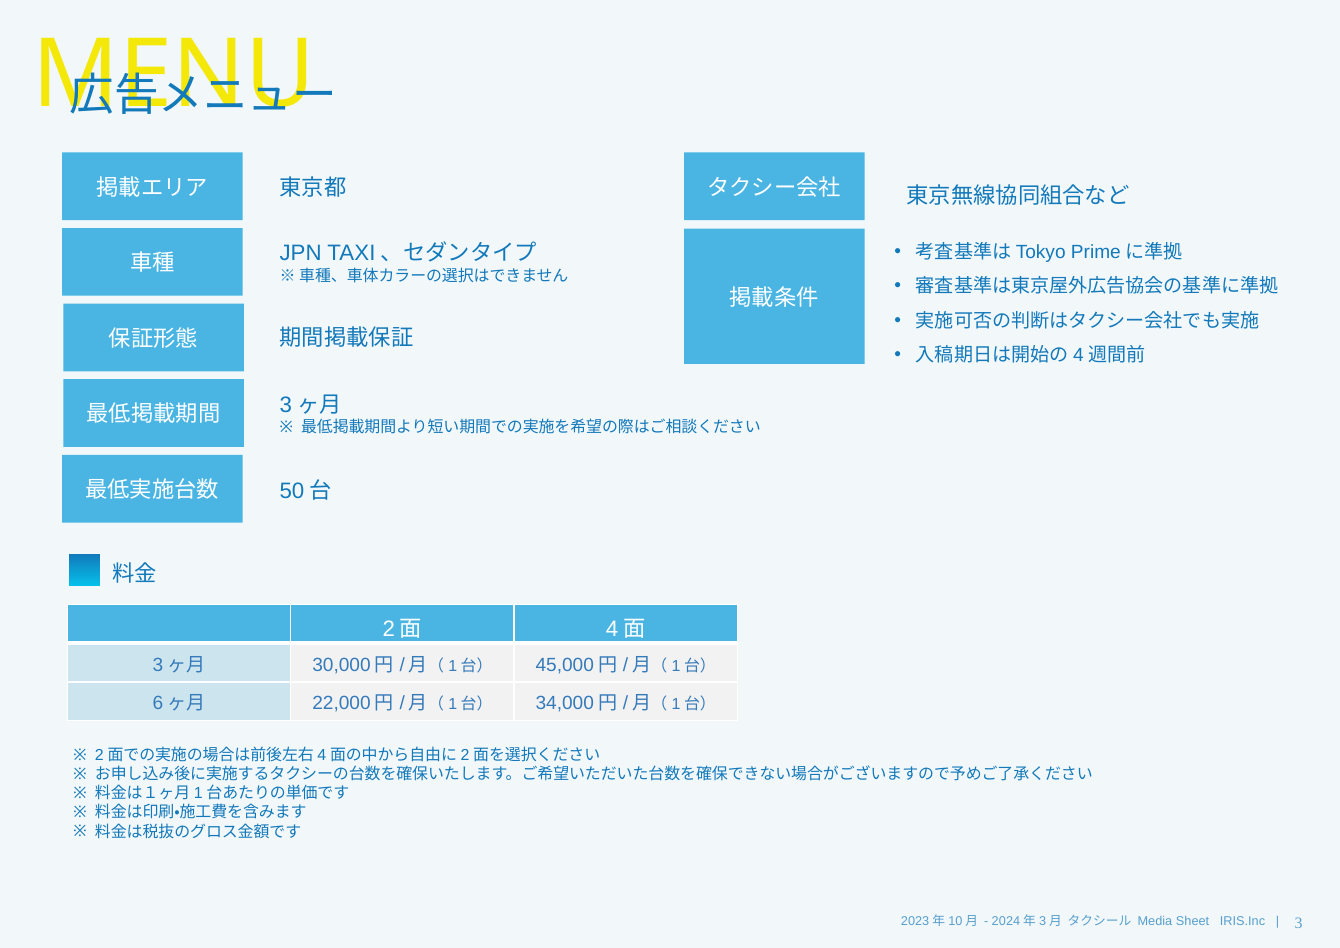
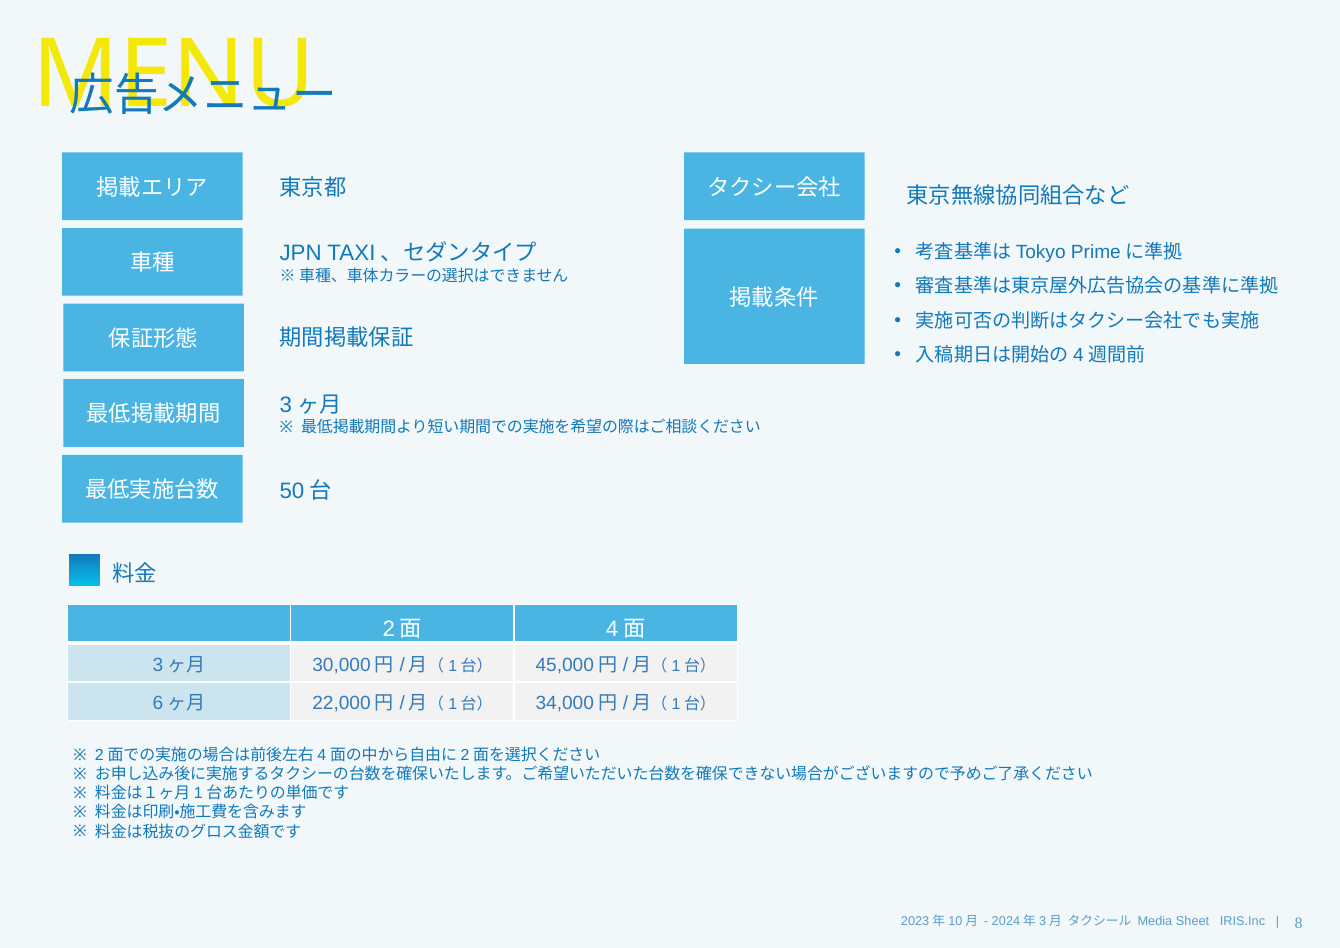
3: 3 -> 8 (1299, 923)
